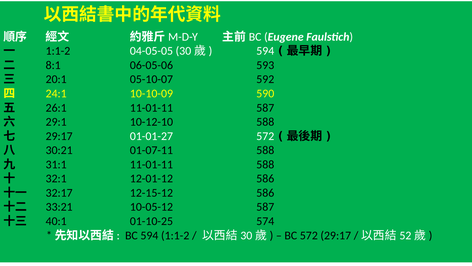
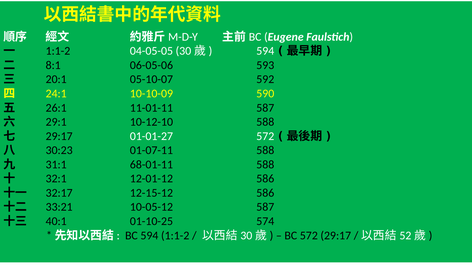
30:21: 30:21 -> 30:23 (59, 150)
31:1 11-01-11: 11-01-11 -> 68-01-11 (151, 164)
